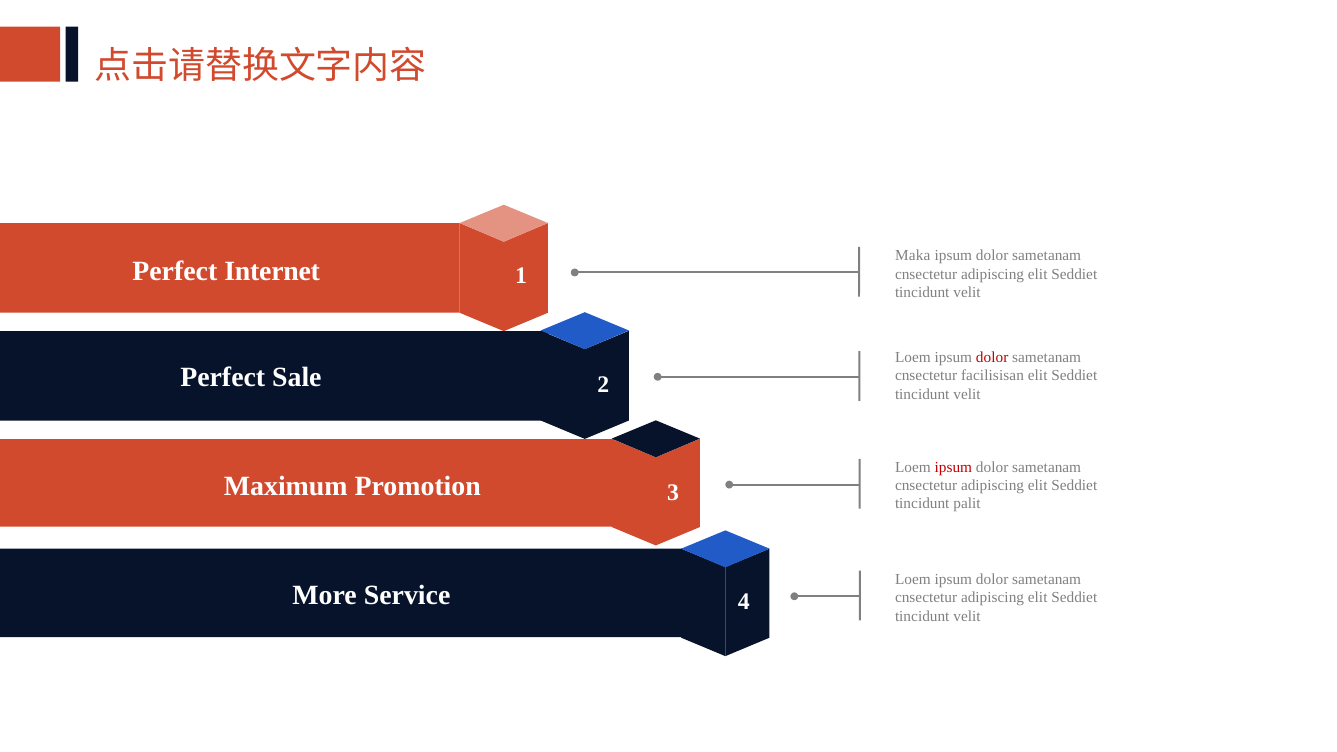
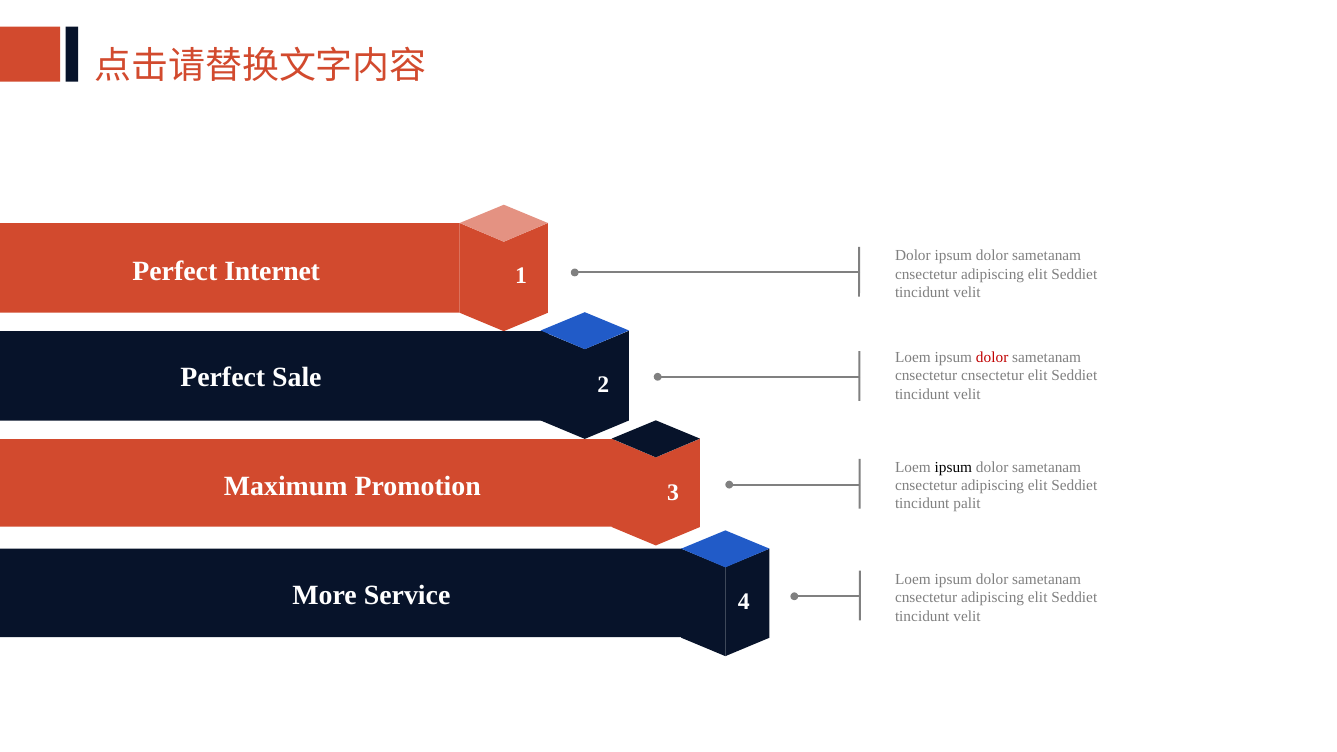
Maka: Maka -> Dolor (913, 256)
cnsectetur facilisisan: facilisisan -> cnsectetur (992, 376)
ipsum colour: red -> black (953, 467)
